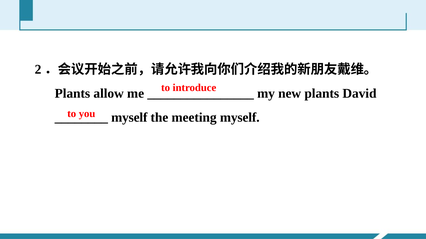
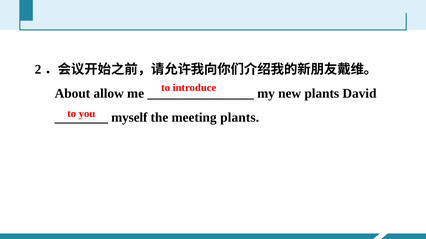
Plants: Plants -> About (72, 94)
meeting myself: myself -> plants (240, 118)
